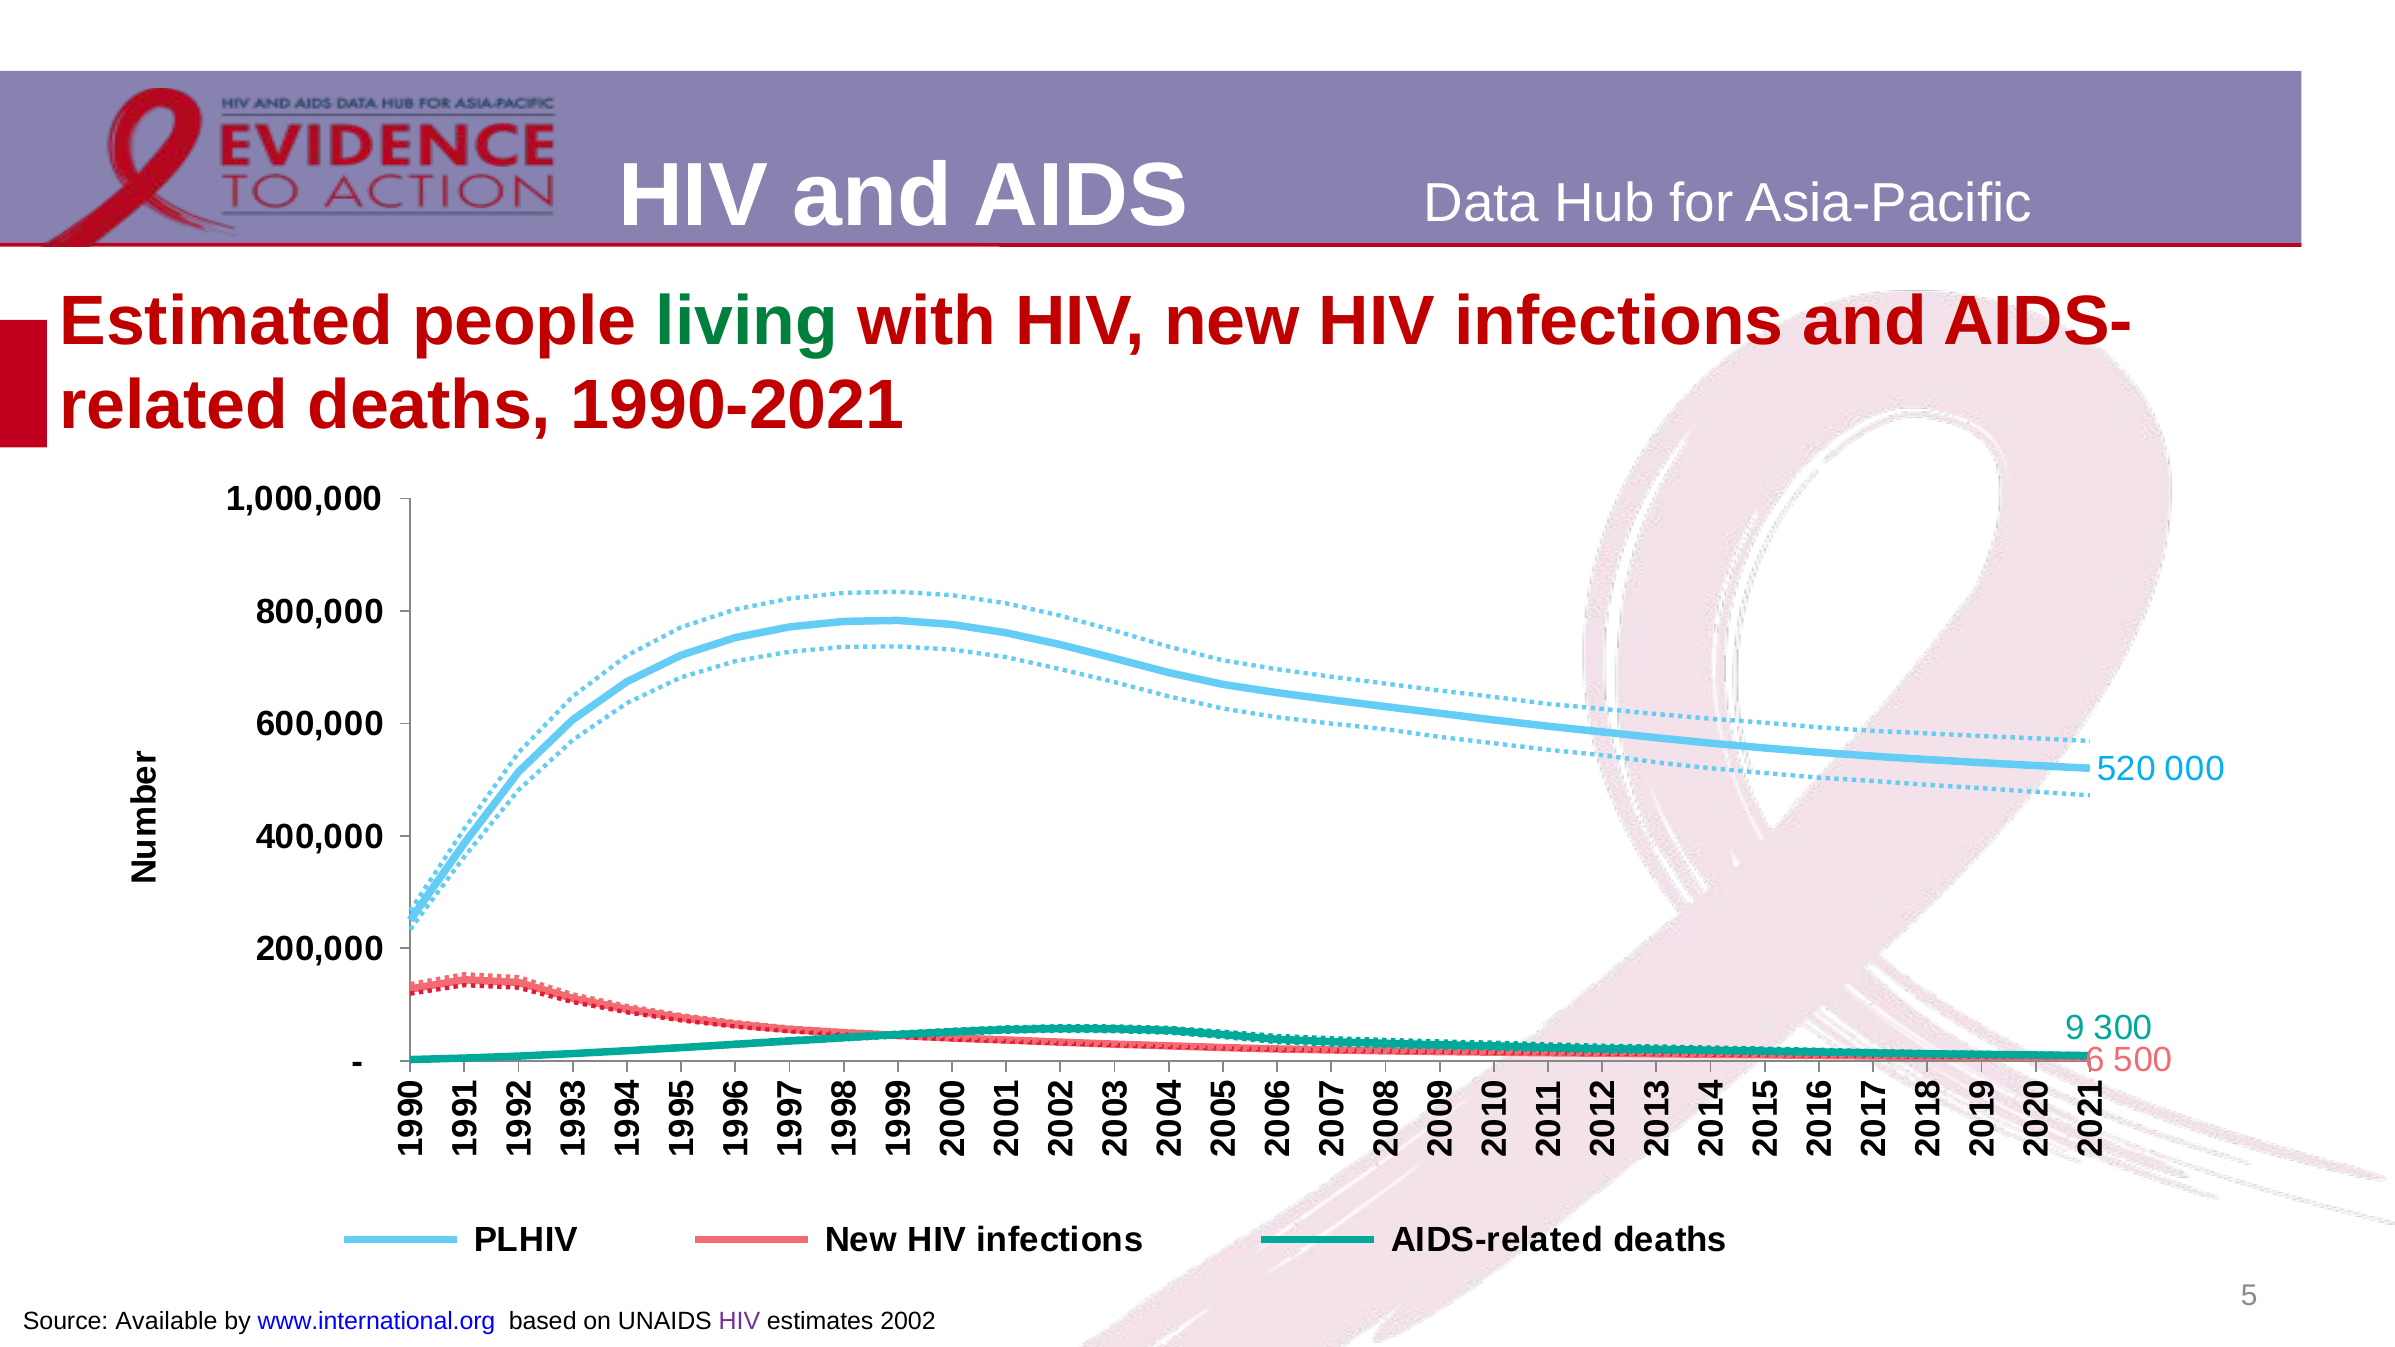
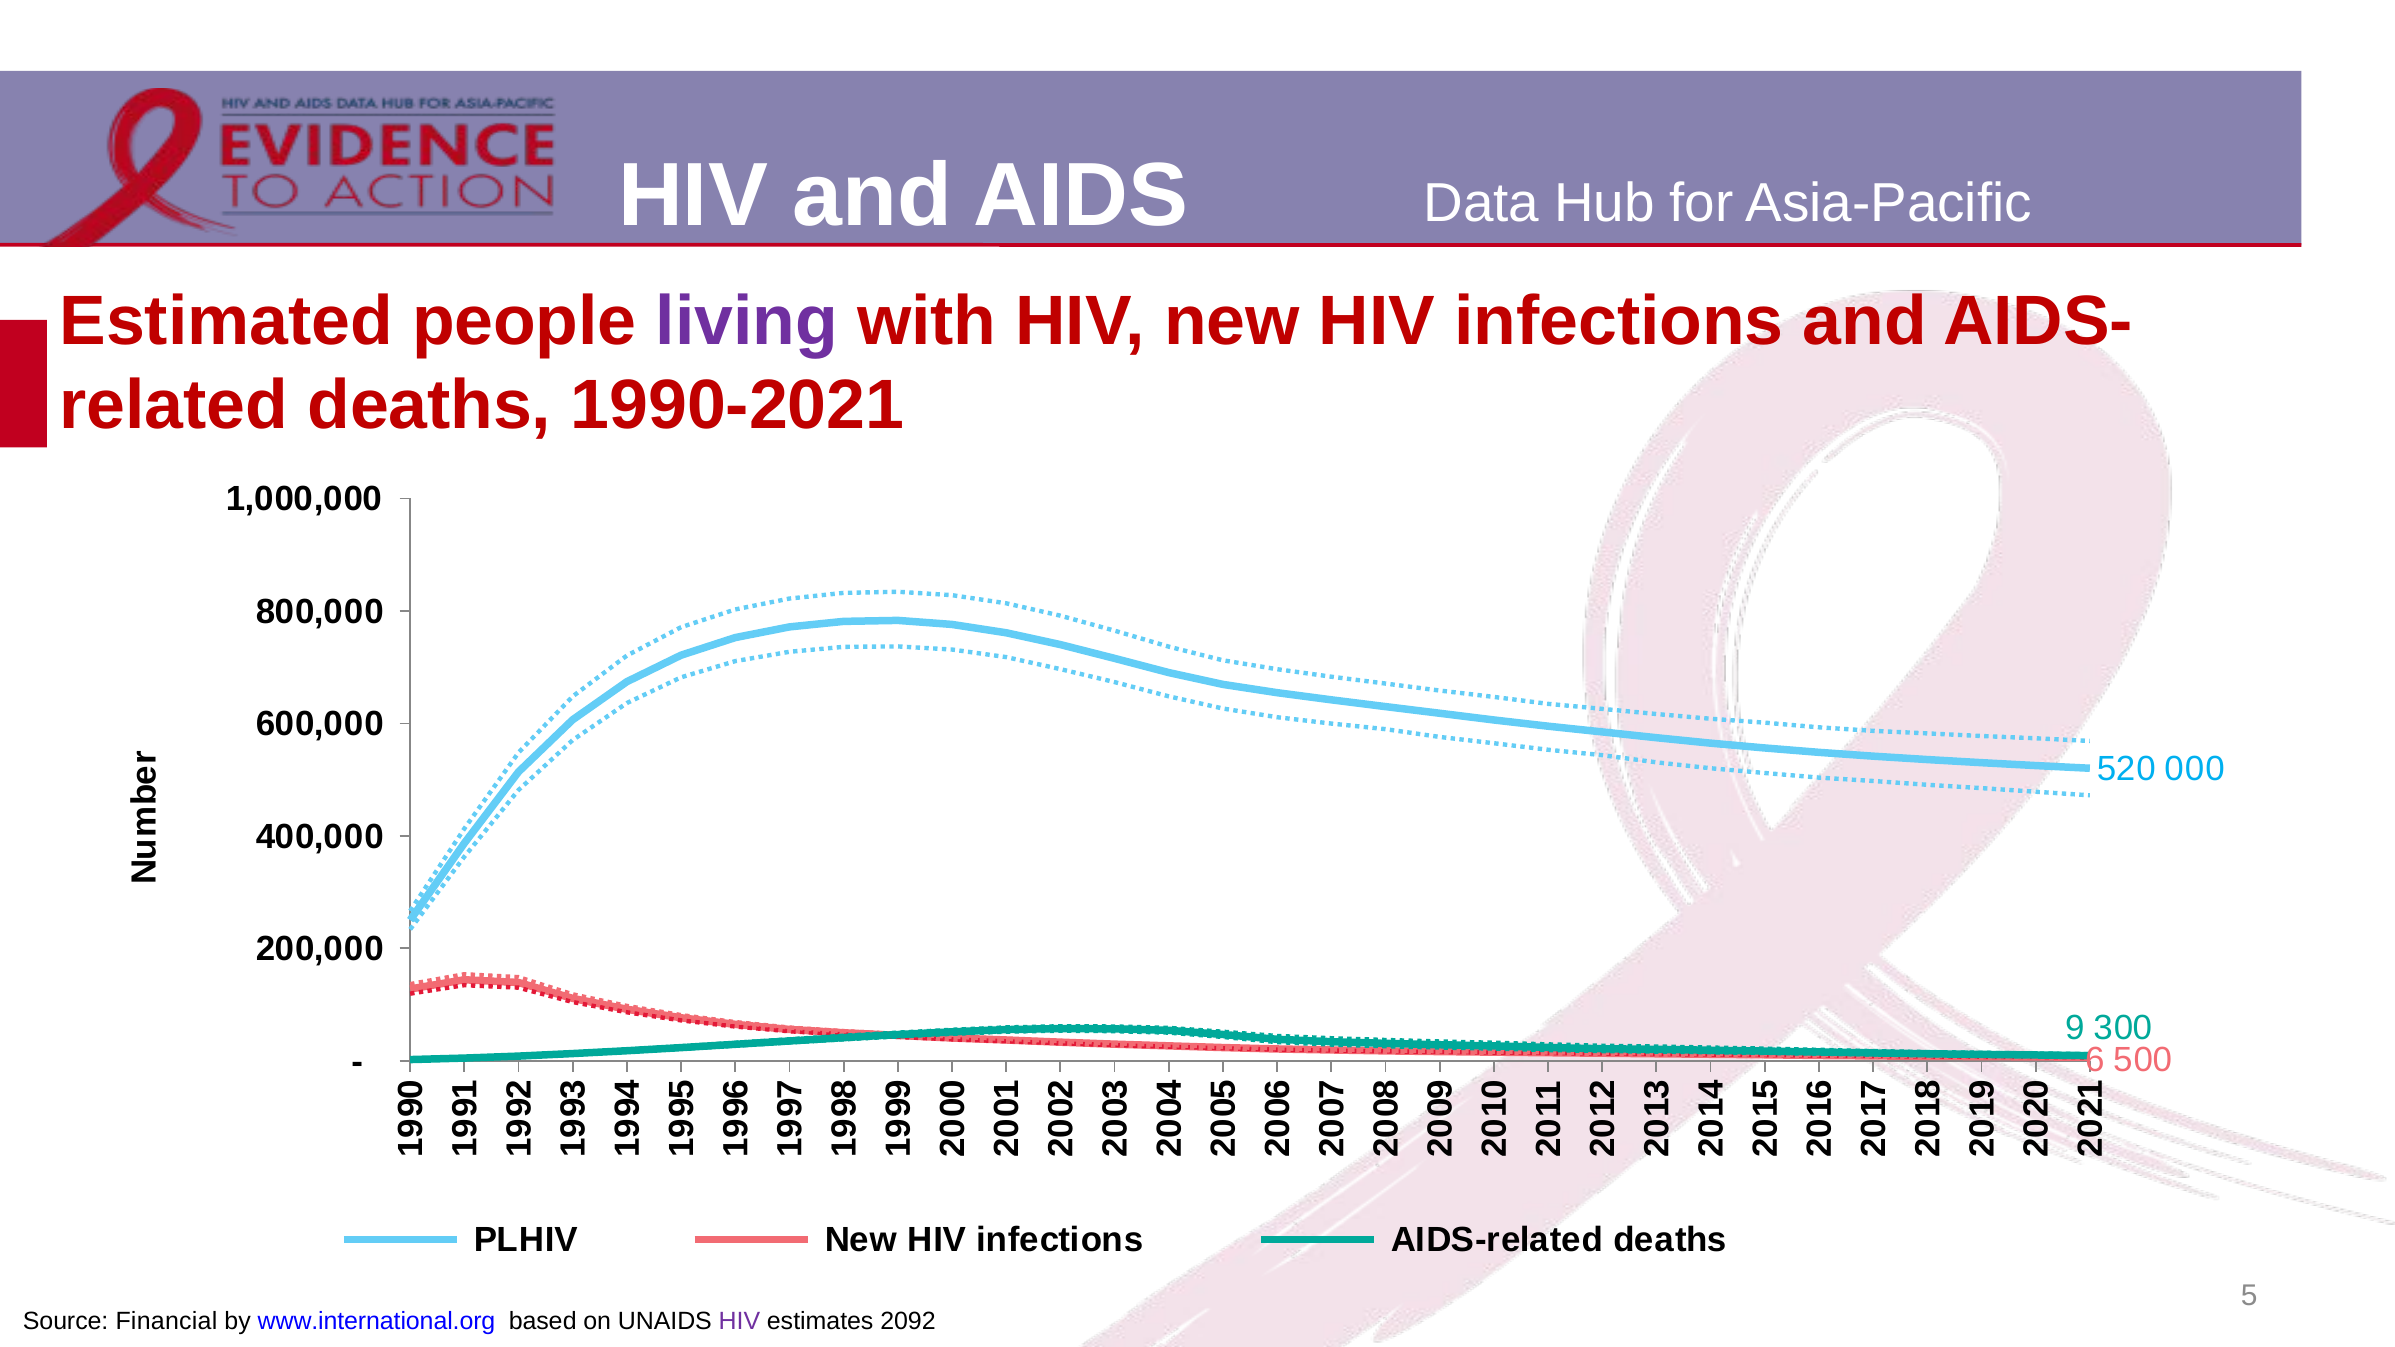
living colour: green -> purple (747, 322)
Available: Available -> Financial (166, 1322)
2002: 2002 -> 2092 (908, 1322)
